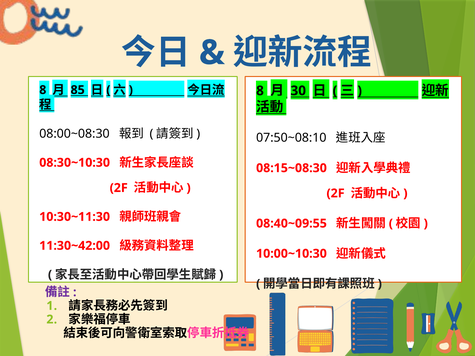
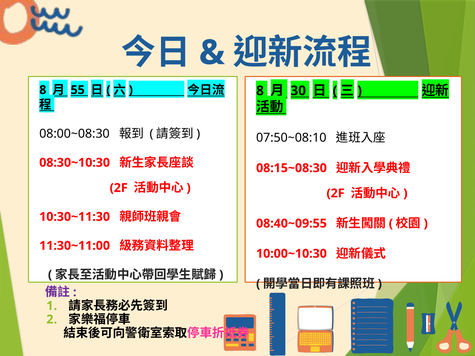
85: 85 -> 55 (78, 90)
11:30~42:00: 11:30~42:00 -> 11:30~11:00 (75, 246)
